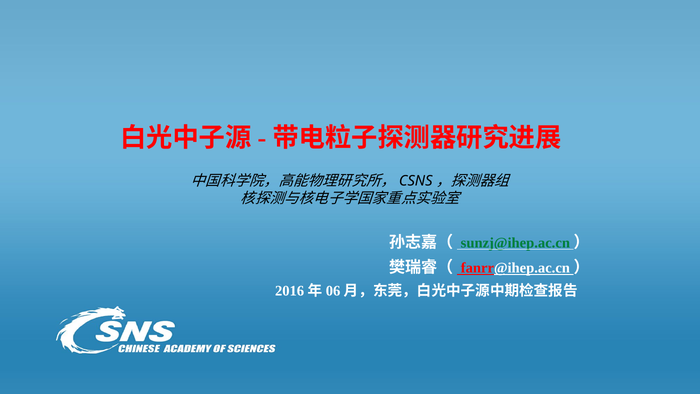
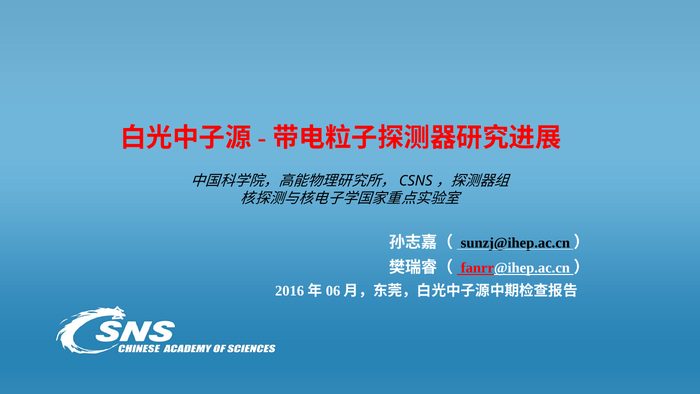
sunzj@ihep.ac.cn colour: green -> black (515, 243)
